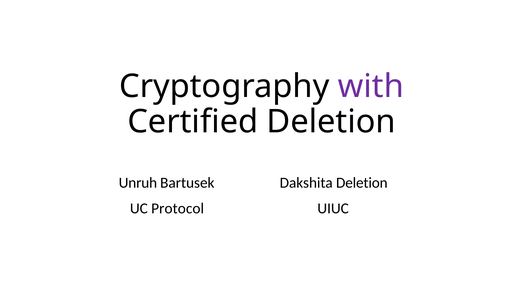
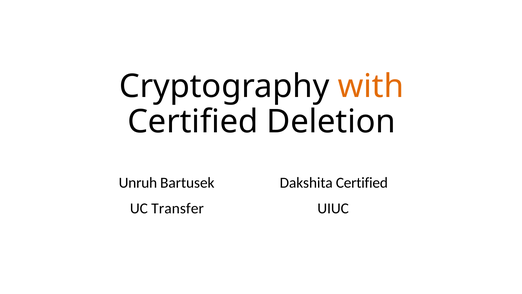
with colour: purple -> orange (371, 86)
Dakshita Deletion: Deletion -> Certified (362, 183)
Protocol: Protocol -> Transfer (178, 208)
